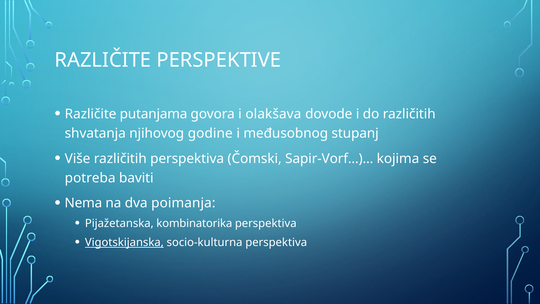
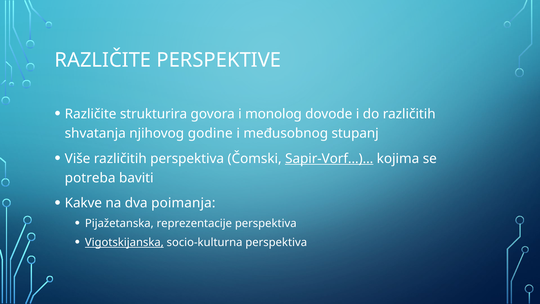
putanjama: putanjama -> strukturira (154, 114)
olakšava: olakšava -> monolog (273, 114)
Sapir-Vorf…)… underline: none -> present (329, 158)
Nema: Nema -> Kakve (83, 203)
kombinatorika: kombinatorika -> reprezentacije (194, 223)
